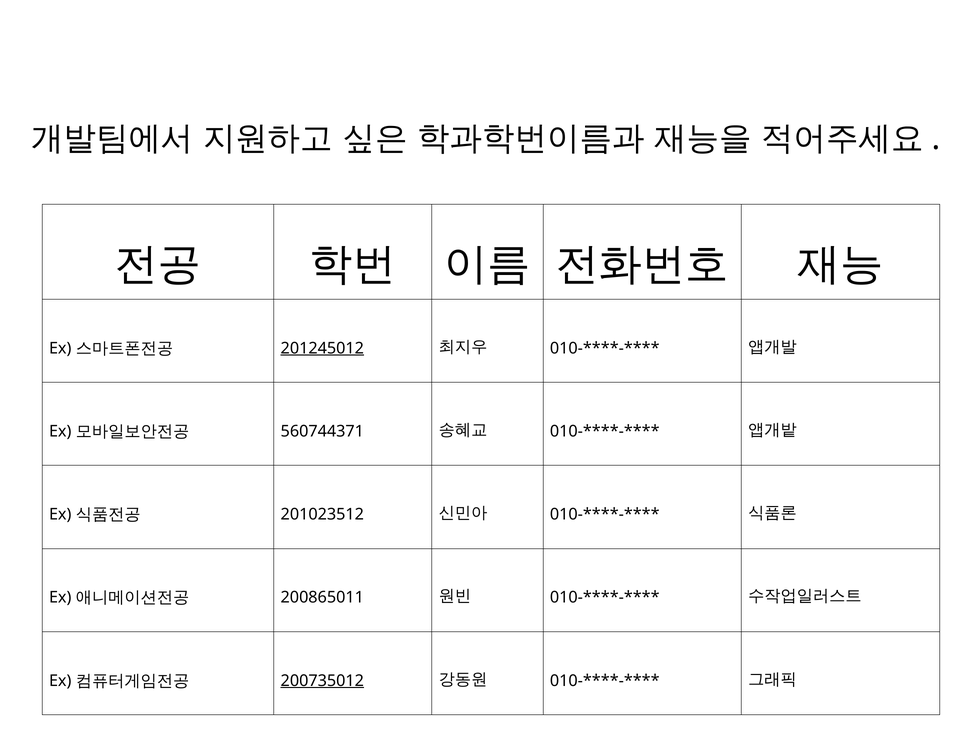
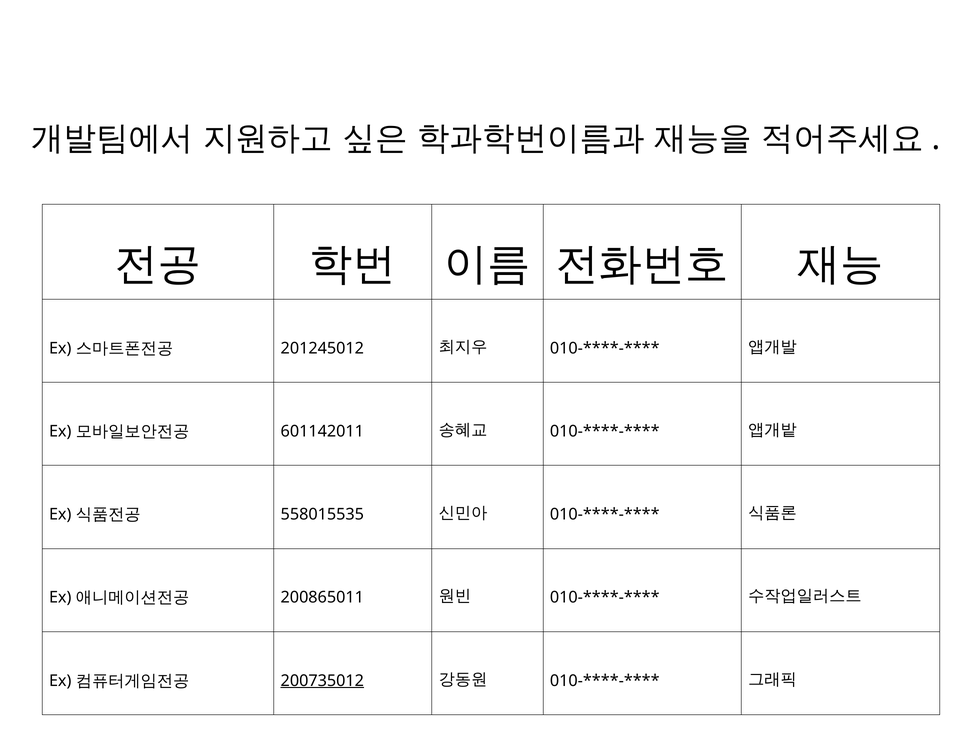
201245012 underline: present -> none (322, 348)
560744371: 560744371 -> 601142011 (322, 431)
201023512: 201023512 -> 558015535 (322, 514)
